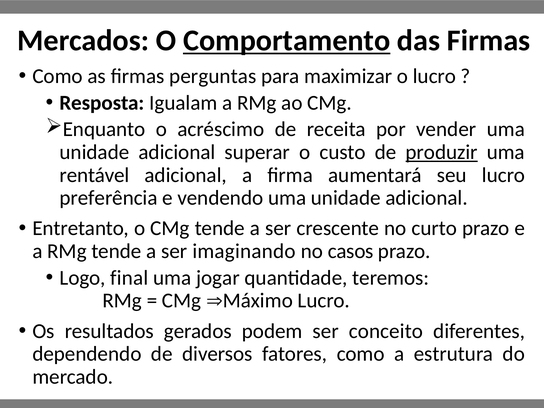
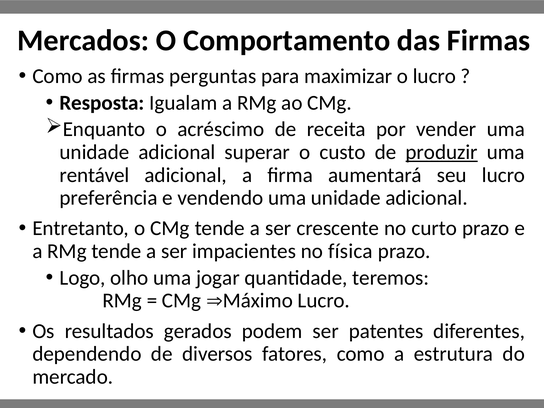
Comportamento underline: present -> none (287, 41)
imaginando: imaginando -> impacientes (244, 251)
casos: casos -> física (350, 251)
final: final -> olho (129, 278)
conceito: conceito -> patentes (386, 331)
